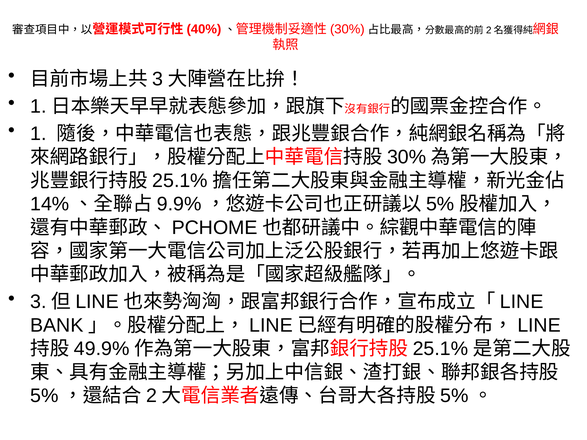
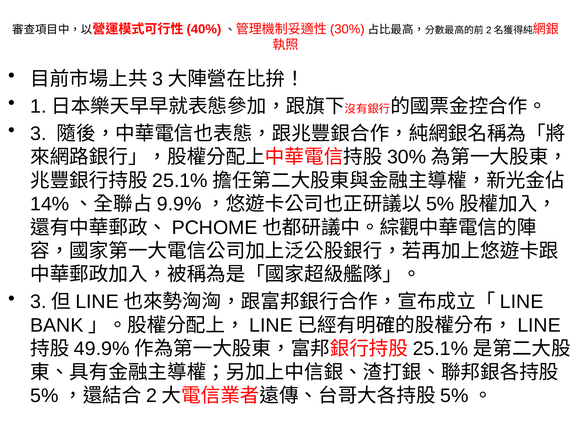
1: 1 -> 3 (38, 134)
